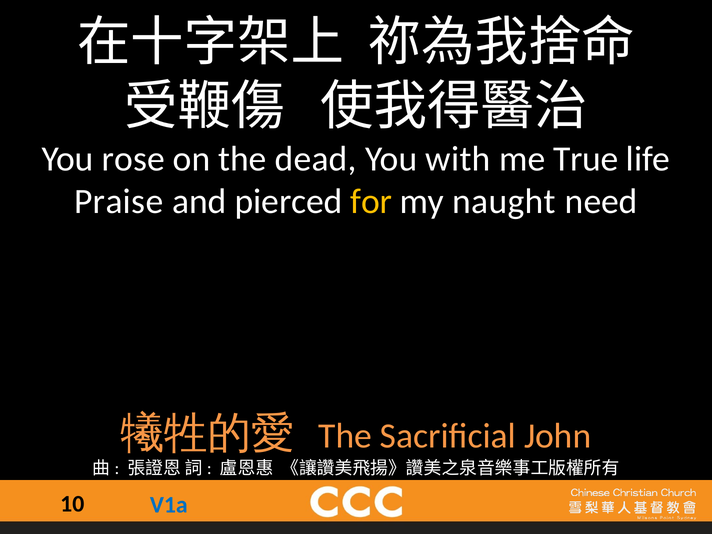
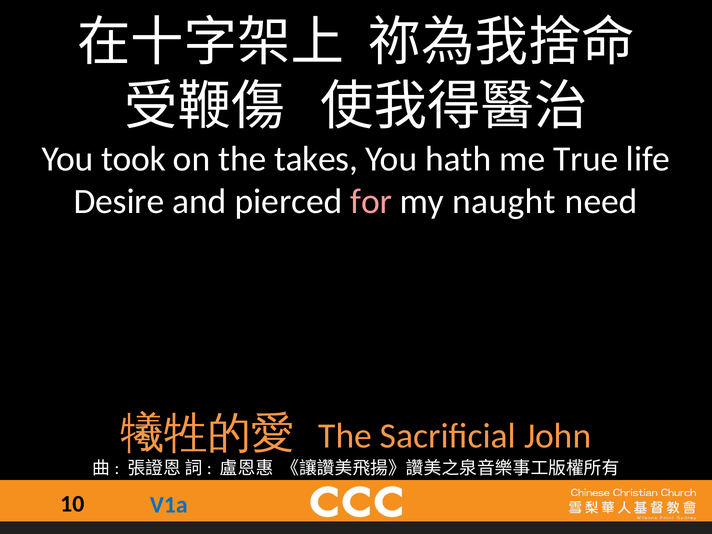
rose: rose -> took (133, 159)
dead: dead -> takes (316, 159)
with: with -> hath (458, 159)
Praise: Praise -> Desire (119, 202)
for colour: yellow -> pink (371, 202)
